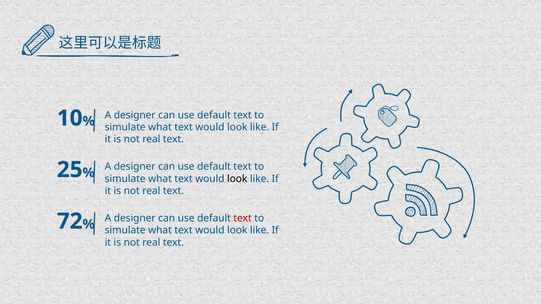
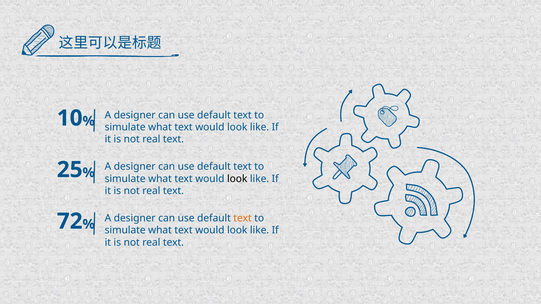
text colour: red -> orange (243, 218)
